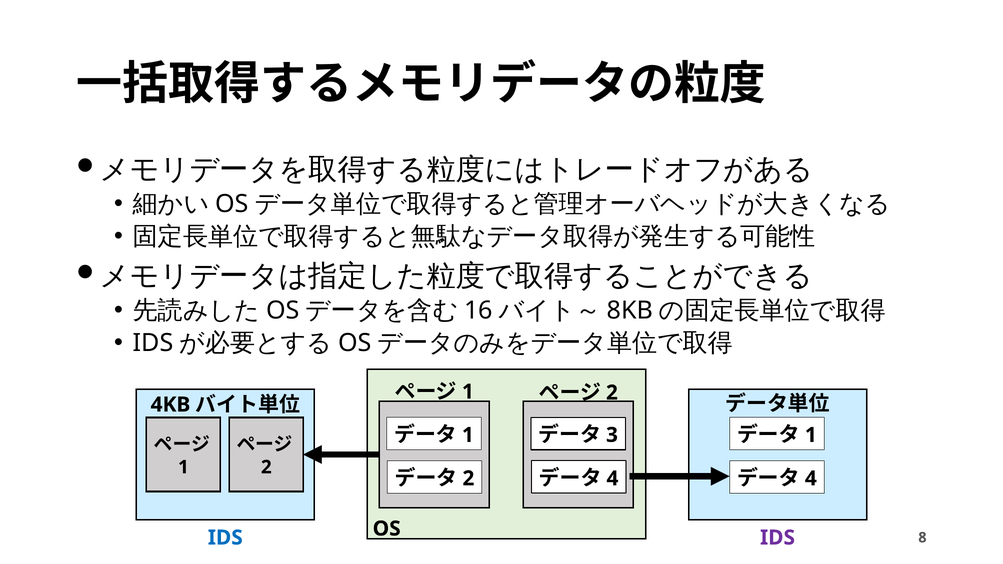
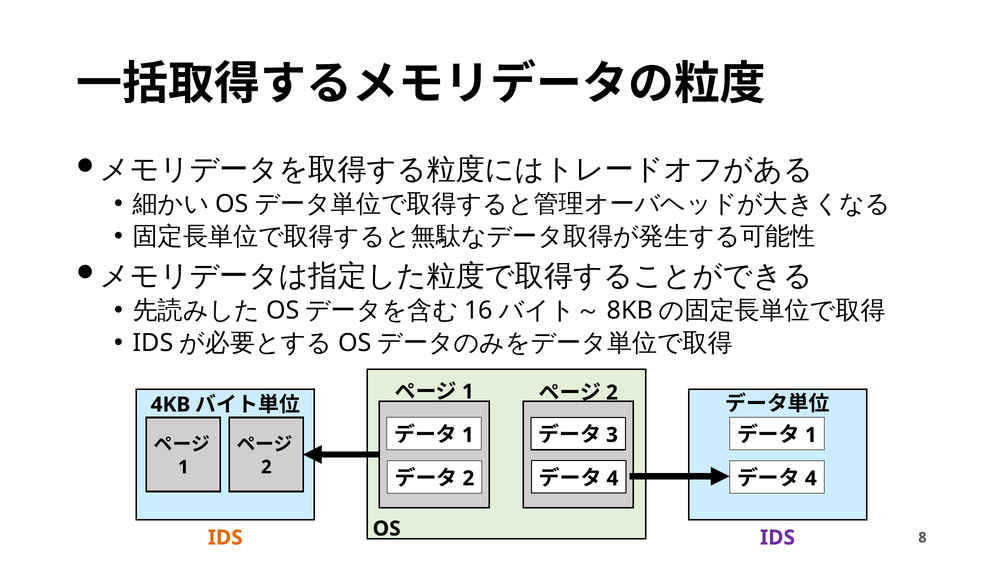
IDS colour: blue -> orange (225, 538)
